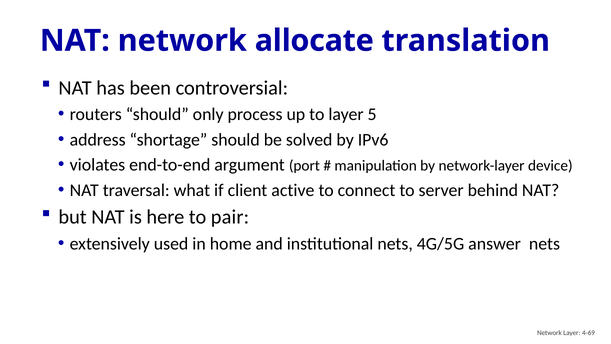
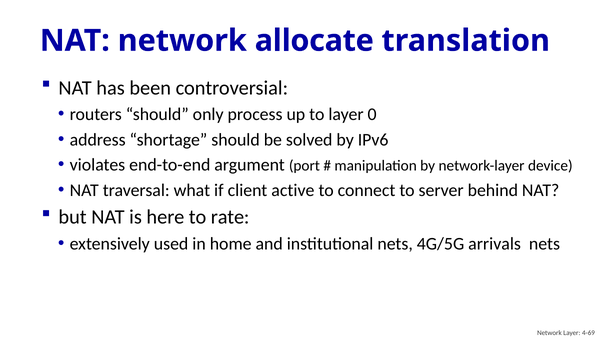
5: 5 -> 0 (372, 114)
pair: pair -> rate (230, 217)
answer: answer -> arrivals (495, 243)
